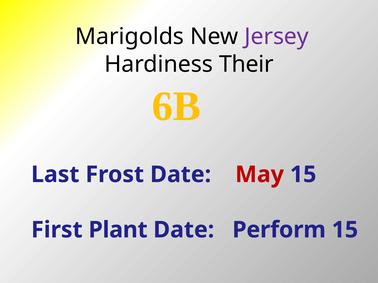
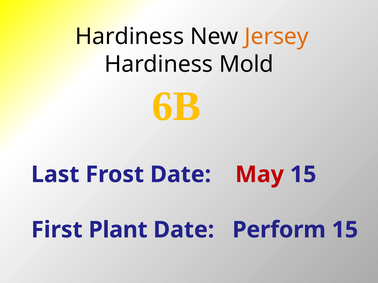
Marigolds: Marigolds -> Hardiness (130, 37)
Jersey colour: purple -> orange (277, 37)
Their: Their -> Mold (246, 64)
